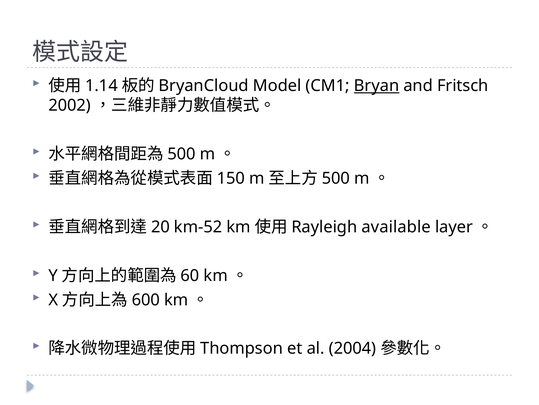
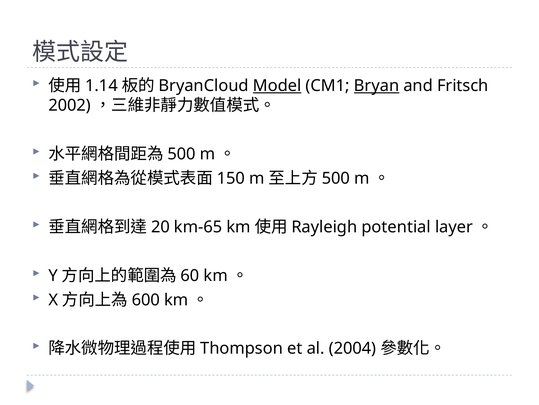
Model underline: none -> present (277, 86)
km-52: km-52 -> km-65 (198, 227)
available: available -> potential (396, 227)
